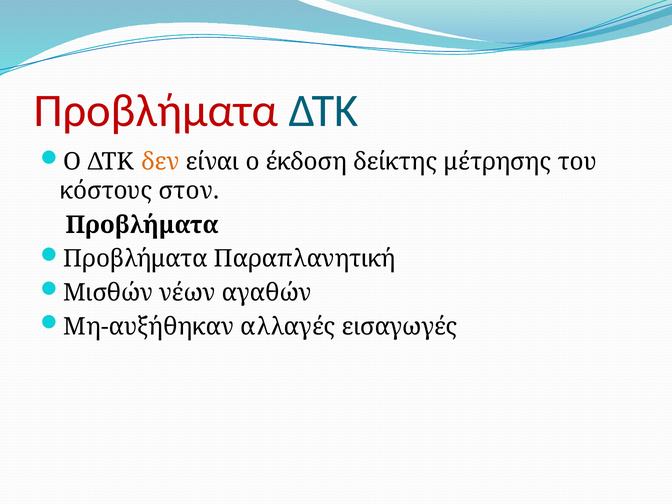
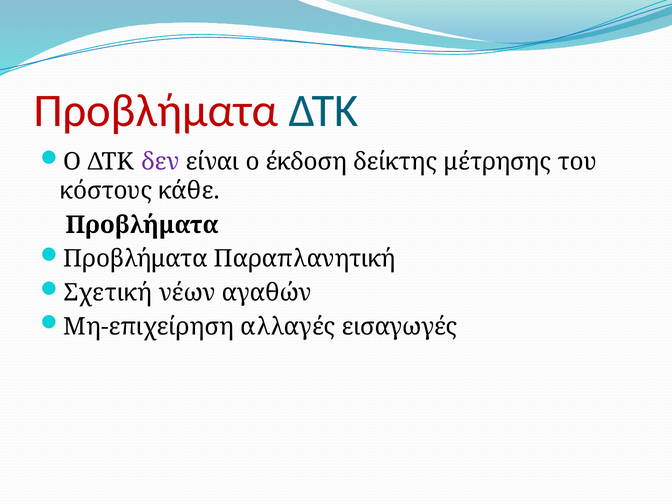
δεν colour: orange -> purple (160, 162)
στον: στον -> κάθε (189, 191)
Μισθών: Μισθών -> Σχετική (108, 293)
Μη-αυξήθηκαν: Μη-αυξήθηκαν -> Μη-επιχείρηση (149, 327)
